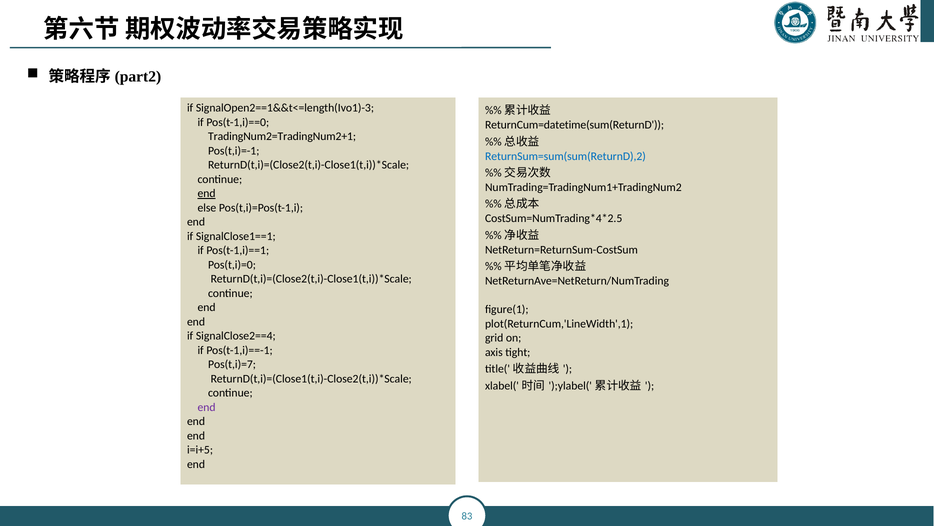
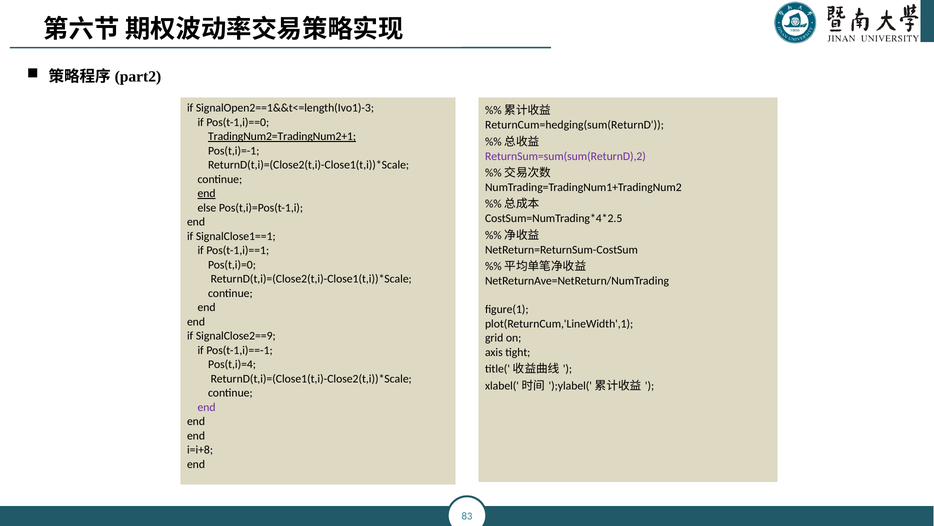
ReturnCum=datetime(sum(ReturnD: ReturnCum=datetime(sum(ReturnD -> ReturnCum=hedging(sum(ReturnD (574, 125)
TradingNum2=TradingNum2+1 underline: none -> present (282, 136)
ReturnSum=sum(sum(ReturnD),2 colour: blue -> purple (565, 156)
SignalClose2==4: SignalClose2==4 -> SignalClose2==9 (236, 336)
Pos(t,i)=7: Pos(t,i)=7 -> Pos(t,i)=4 (232, 364)
i=i+5: i=i+5 -> i=i+8 (200, 450)
